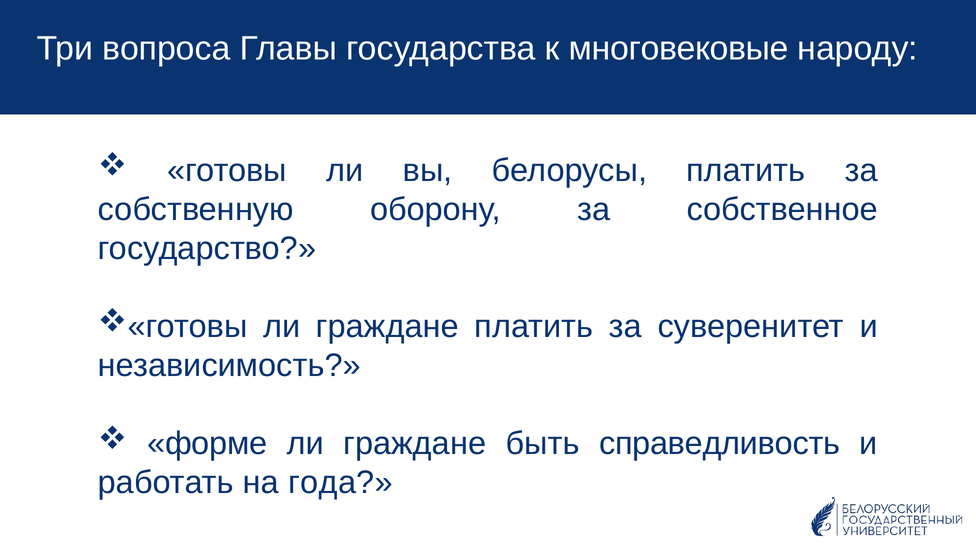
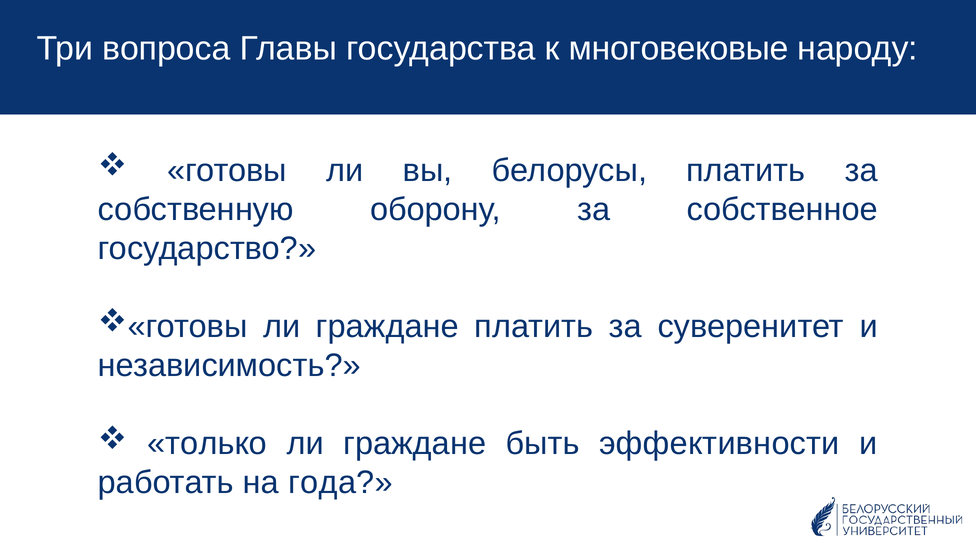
форме: форме -> только (207, 444)
справедливость: справедливость -> эффективности (719, 444)
